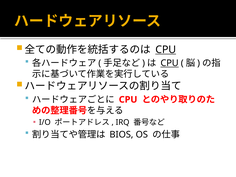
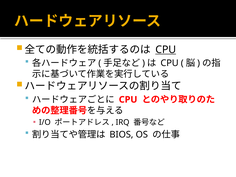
CPU underline: present -> none (170, 63)
